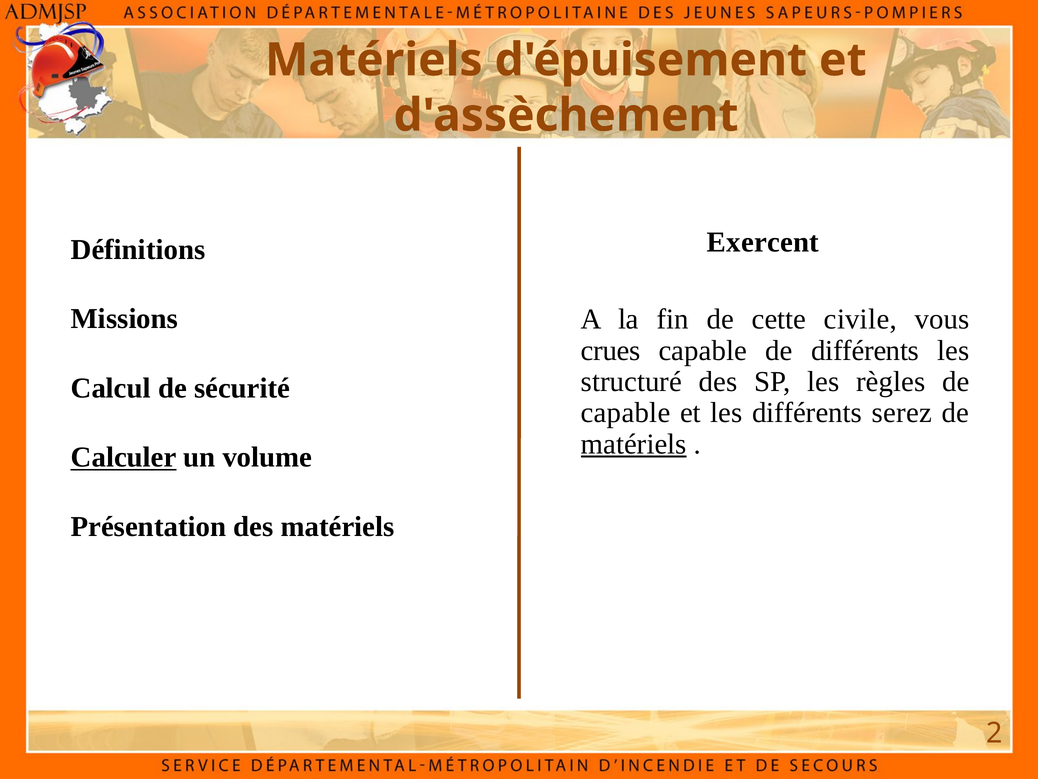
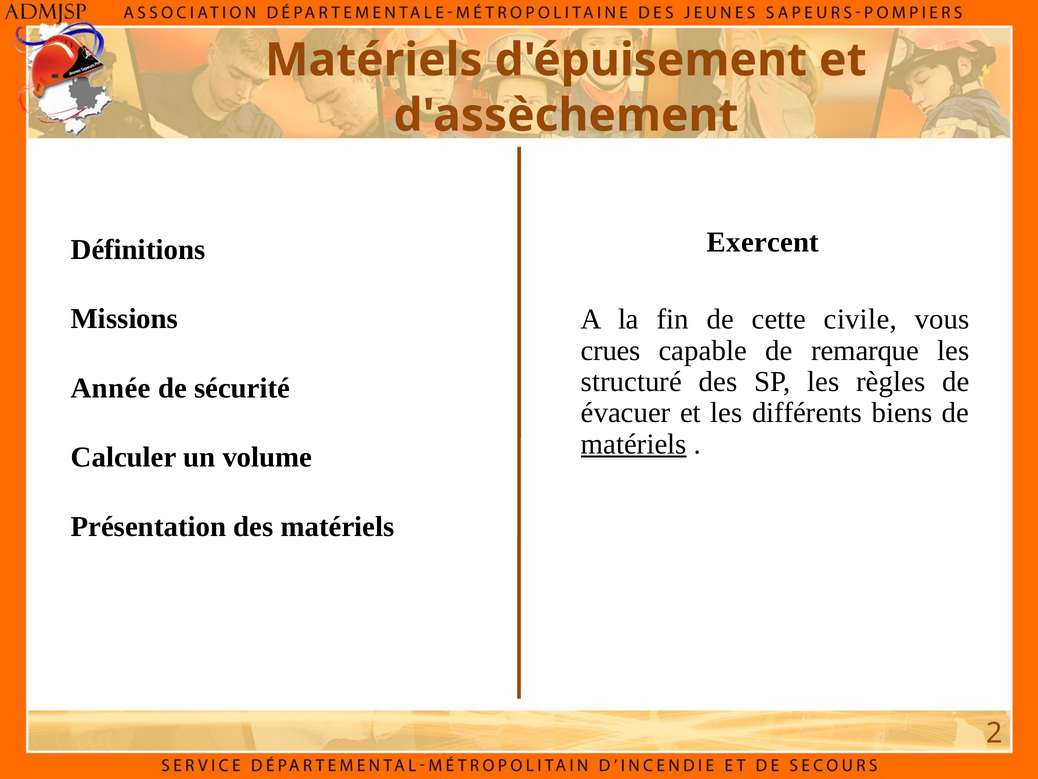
de différents: différents -> remarque (865, 350)
Calcul: Calcul -> Année (111, 388)
capable: capable -> évacuer (626, 413)
serez: serez -> biens (902, 413)
Calculer underline: present -> none (124, 457)
